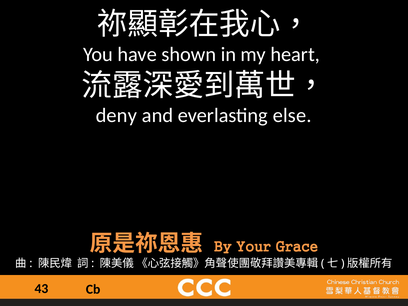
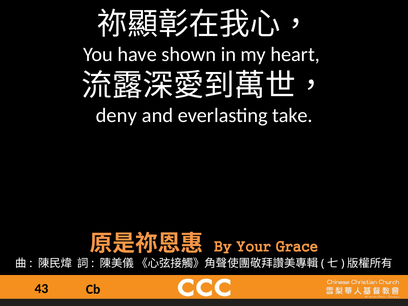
else: else -> take (292, 116)
